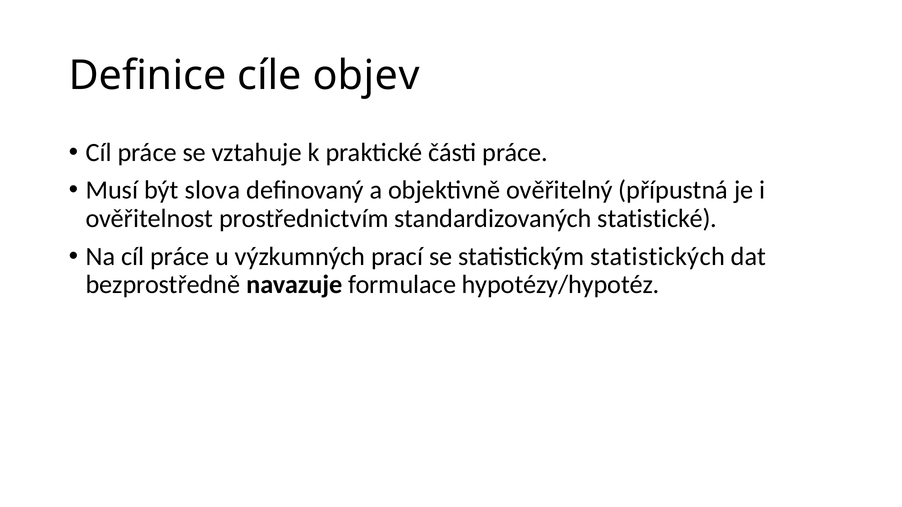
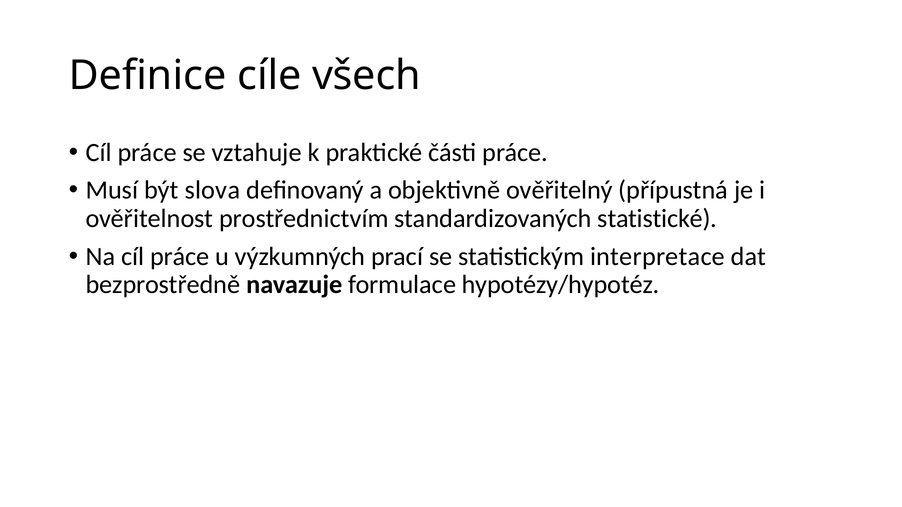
objev: objev -> všech (366, 76)
statistických: statistických -> interpretace (658, 257)
